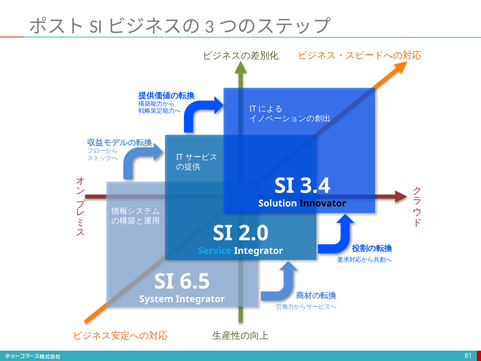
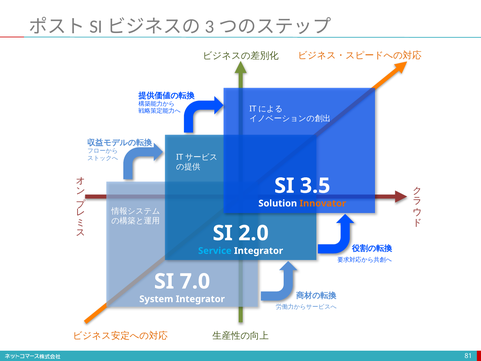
3.4: 3.4 -> 3.5 (315, 186)
Innovator colour: black -> orange (323, 203)
6.5: 6.5 -> 7.0 (195, 281)
